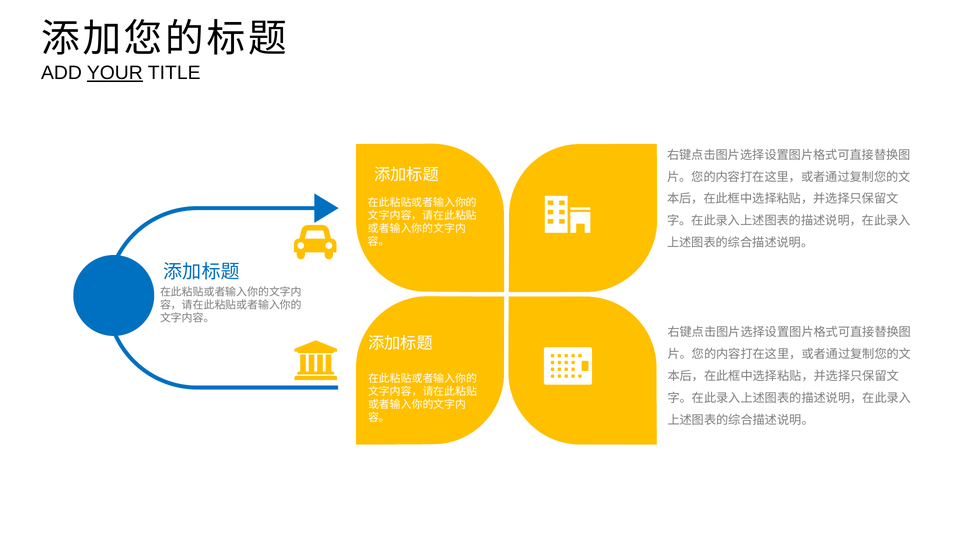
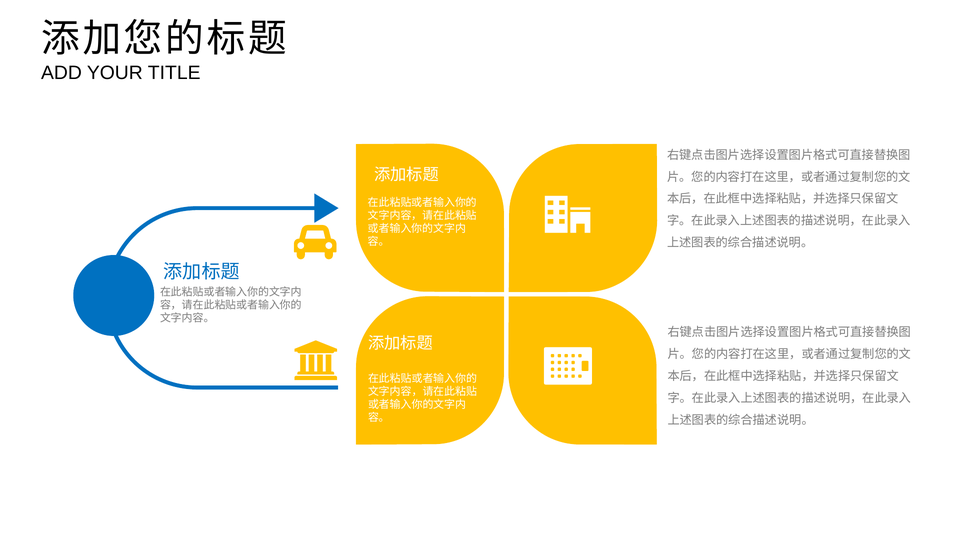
YOUR underline: present -> none (115, 73)
